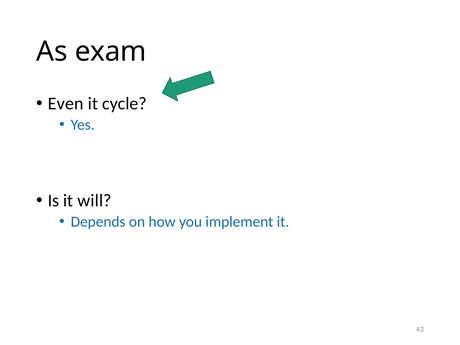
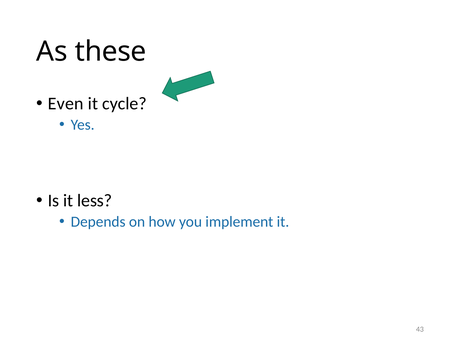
exam: exam -> these (111, 52)
will: will -> less (95, 201)
